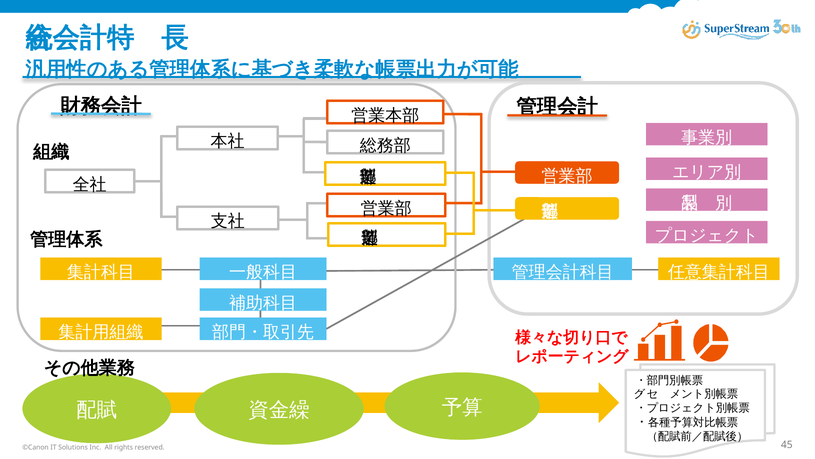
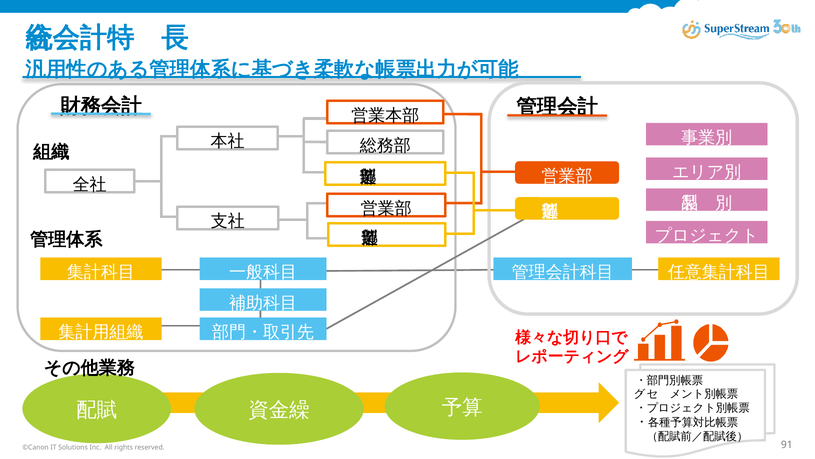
45: 45 -> 91 (787, 445)
